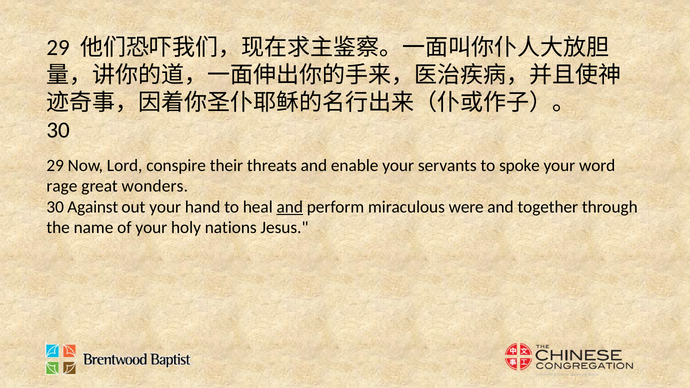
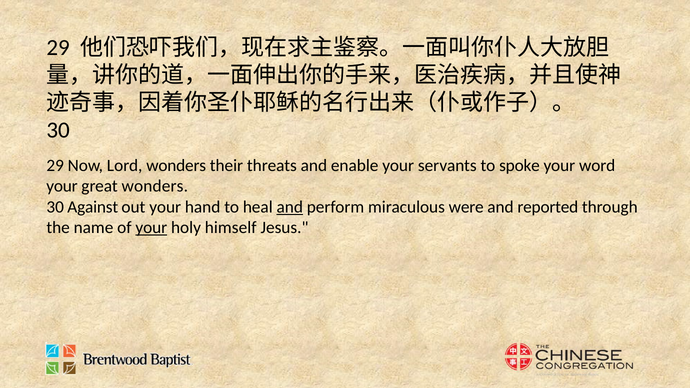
Lord conspire: conspire -> wonders (176, 166)
rage: rage -> your (62, 186)
together: together -> reported (548, 207)
your underline: none -> present (151, 228)
nations: nations -> himself (231, 228)
